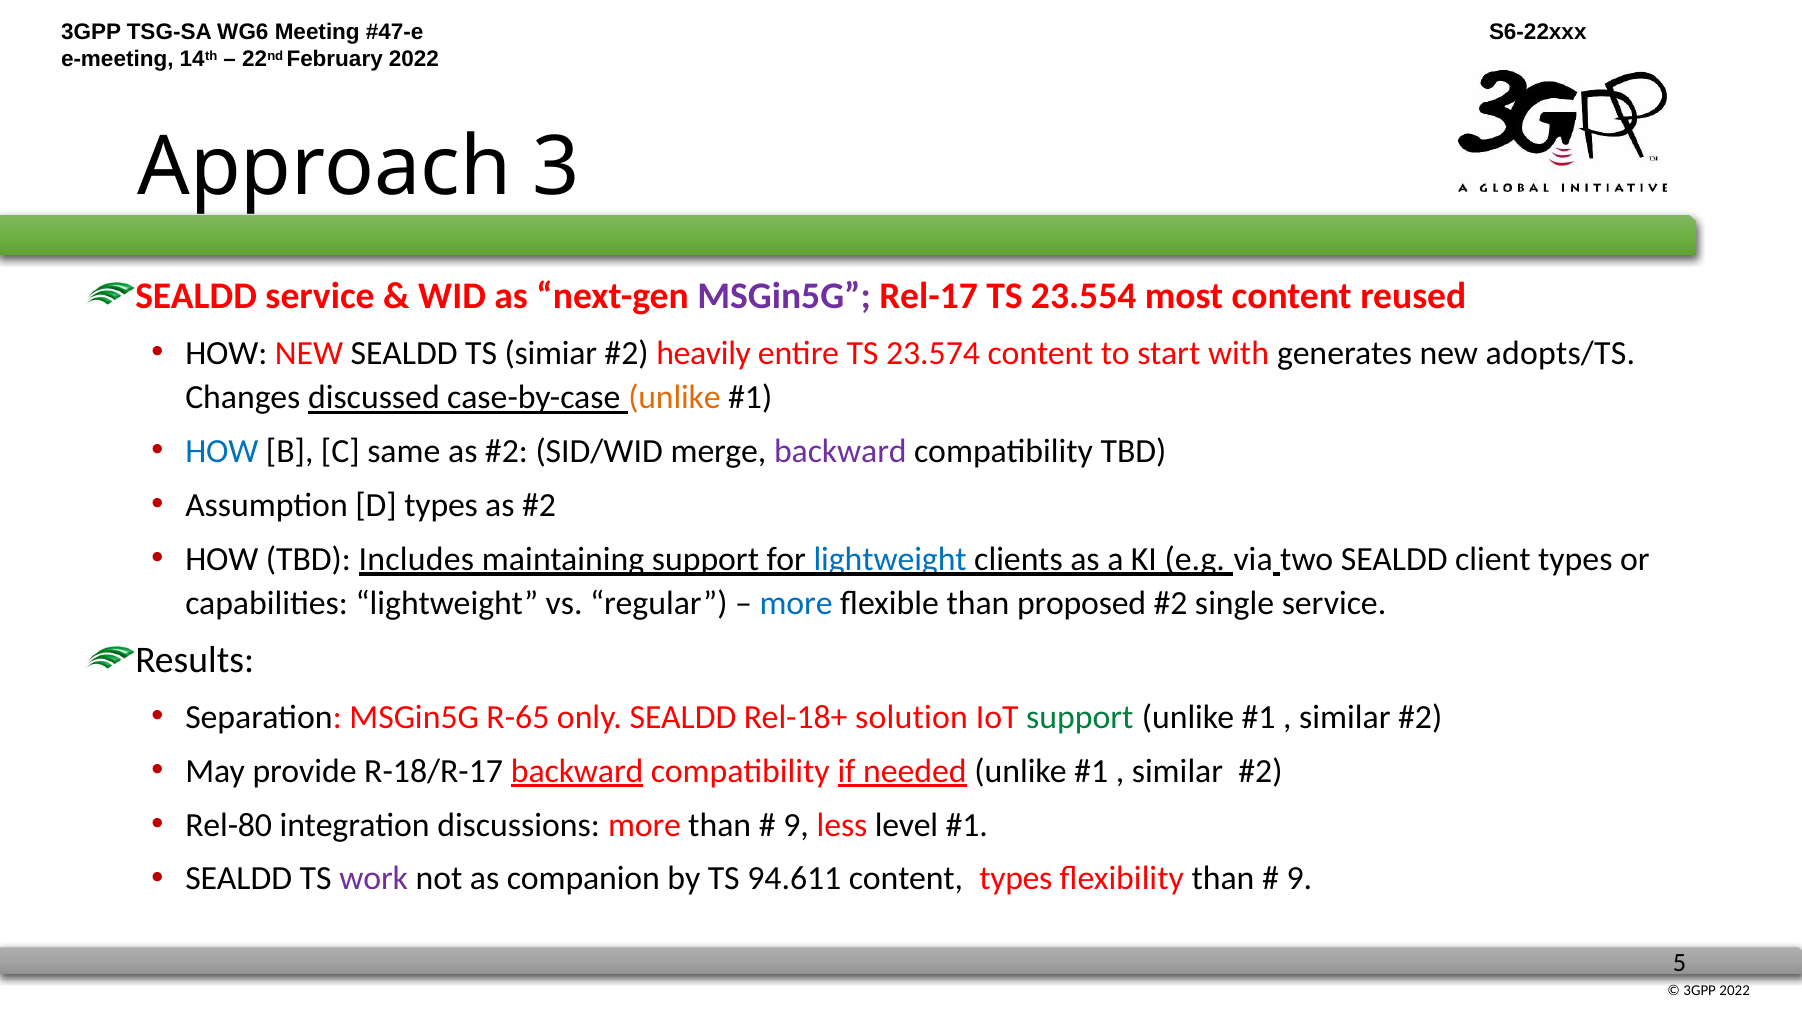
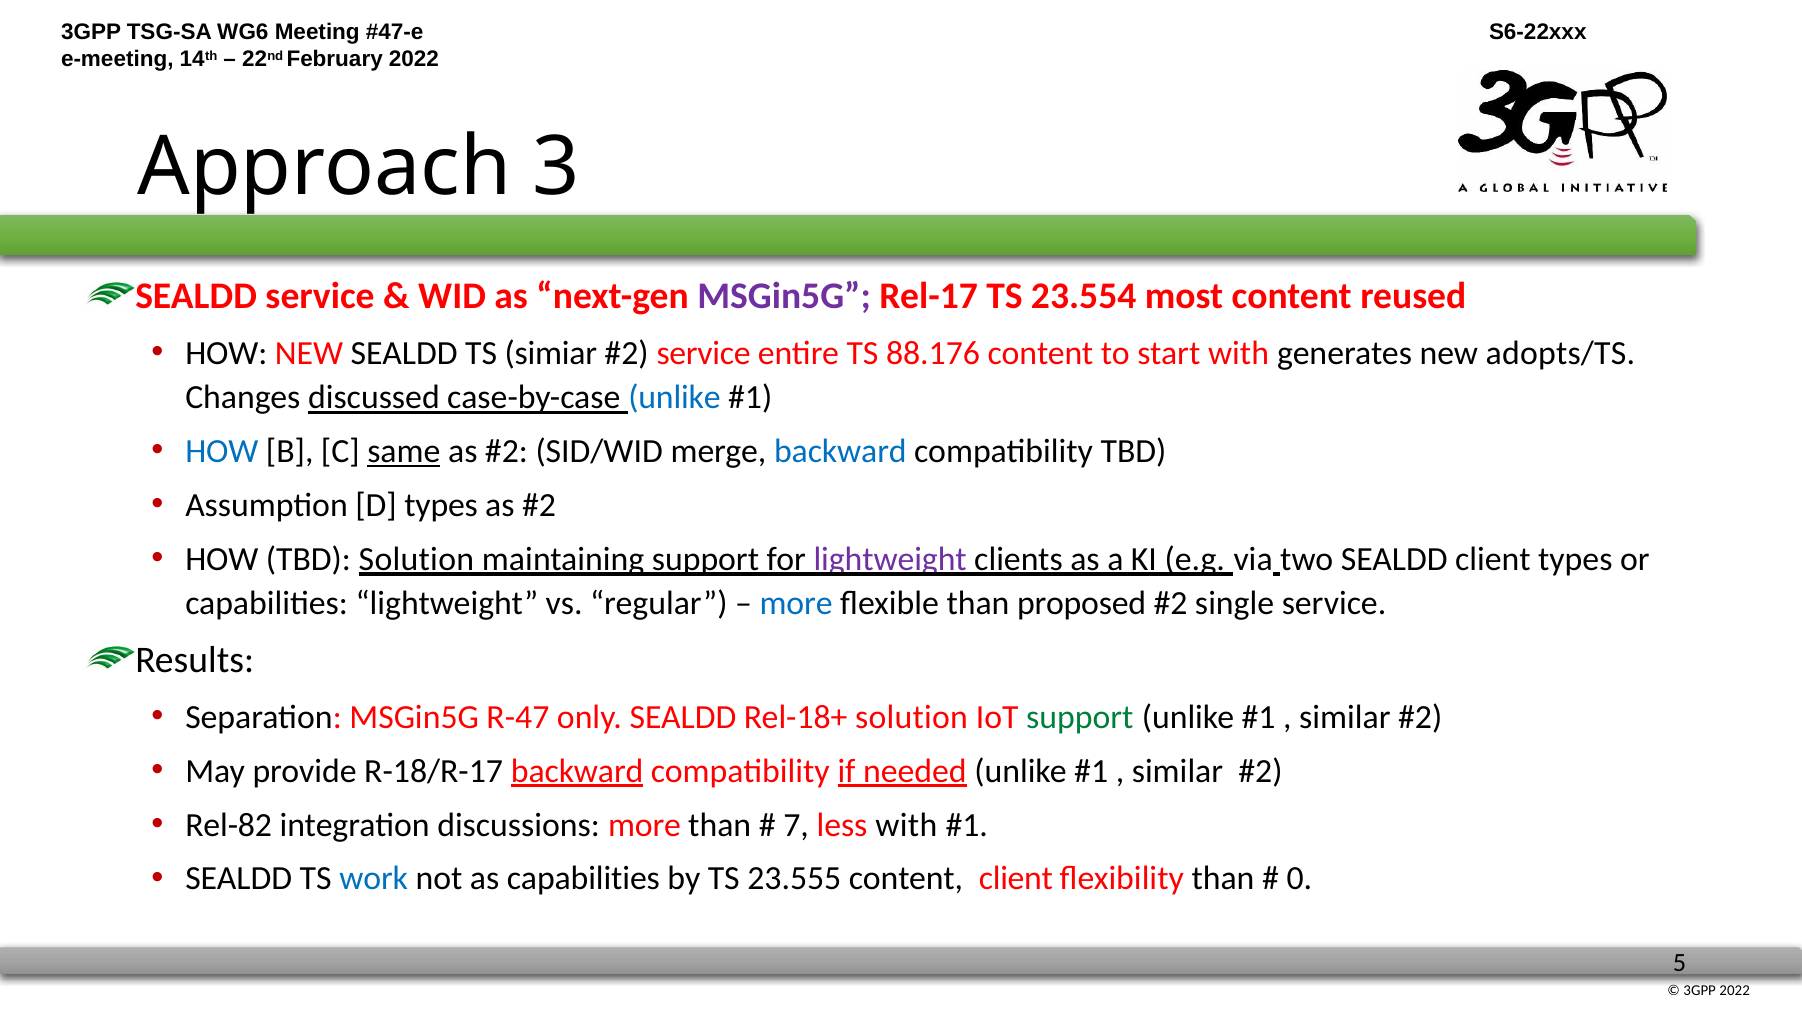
heavily: heavily -> service (704, 353)
23.574: 23.574 -> 88.176 (933, 353)
unlike colour: orange -> blue (675, 398)
same underline: none -> present (404, 452)
backward colour: purple -> blue (840, 452)
TBD Includes: Includes -> Solution (416, 560)
lightweight colour: blue -> purple (890, 560)
R-65: R-65 -> R-47 (518, 717)
Rel-80: Rel-80 -> Rel-82 (229, 825)
9: 9 -> 7 (796, 825)
less level: level -> with (906, 825)
work colour: purple -> blue (374, 879)
as companion: companion -> capabilities (583, 879)
94.611: 94.611 -> 23.555 (794, 879)
content types: types -> client (1016, 879)
9: 9 -> 0 (1299, 879)
